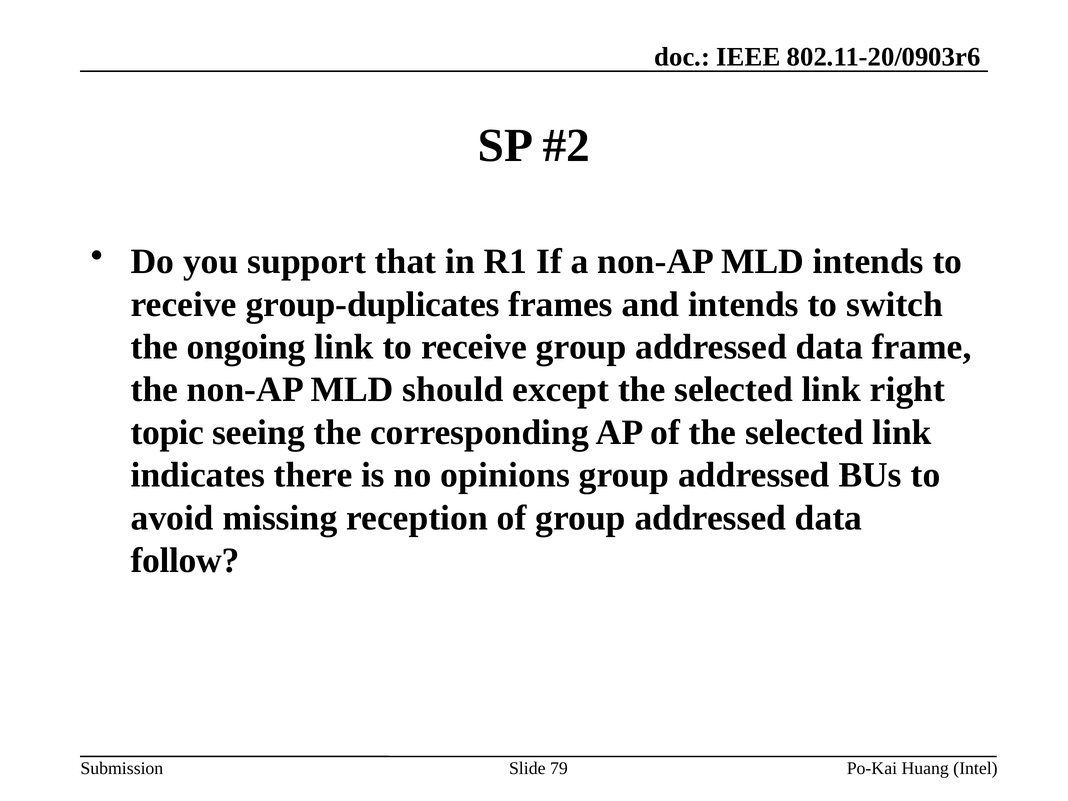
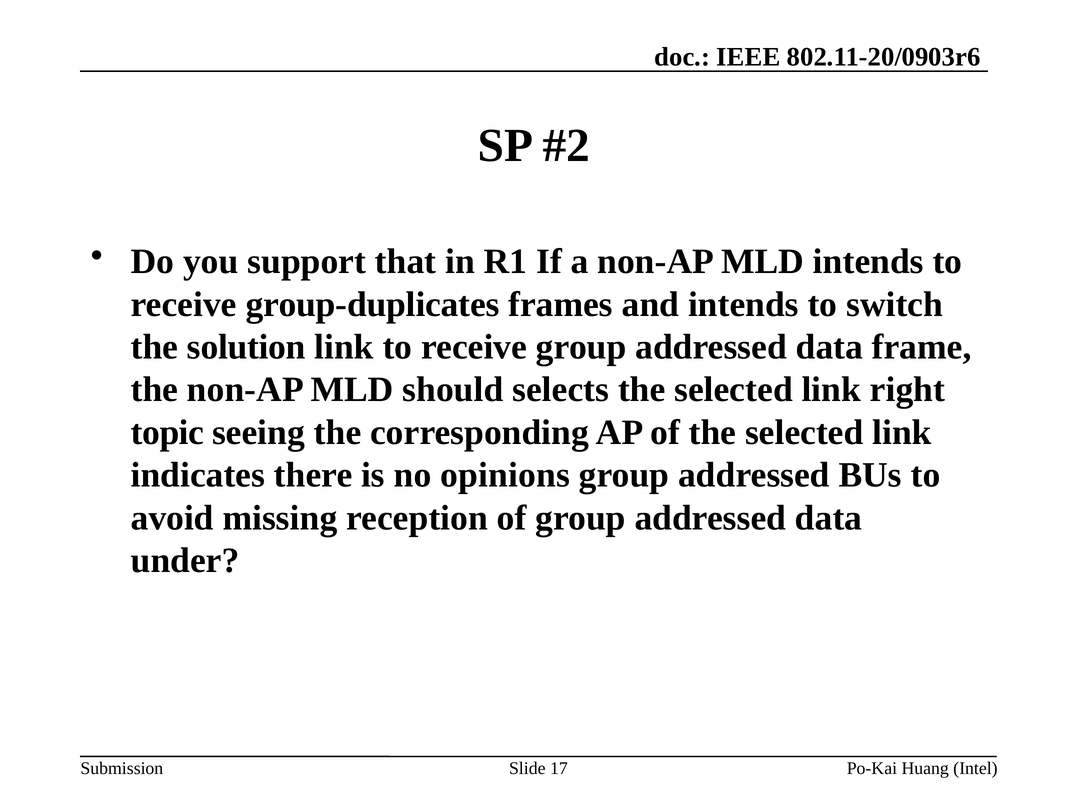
ongoing: ongoing -> solution (246, 347)
except: except -> selects (561, 390)
follow: follow -> under (185, 561)
79: 79 -> 17 (559, 768)
